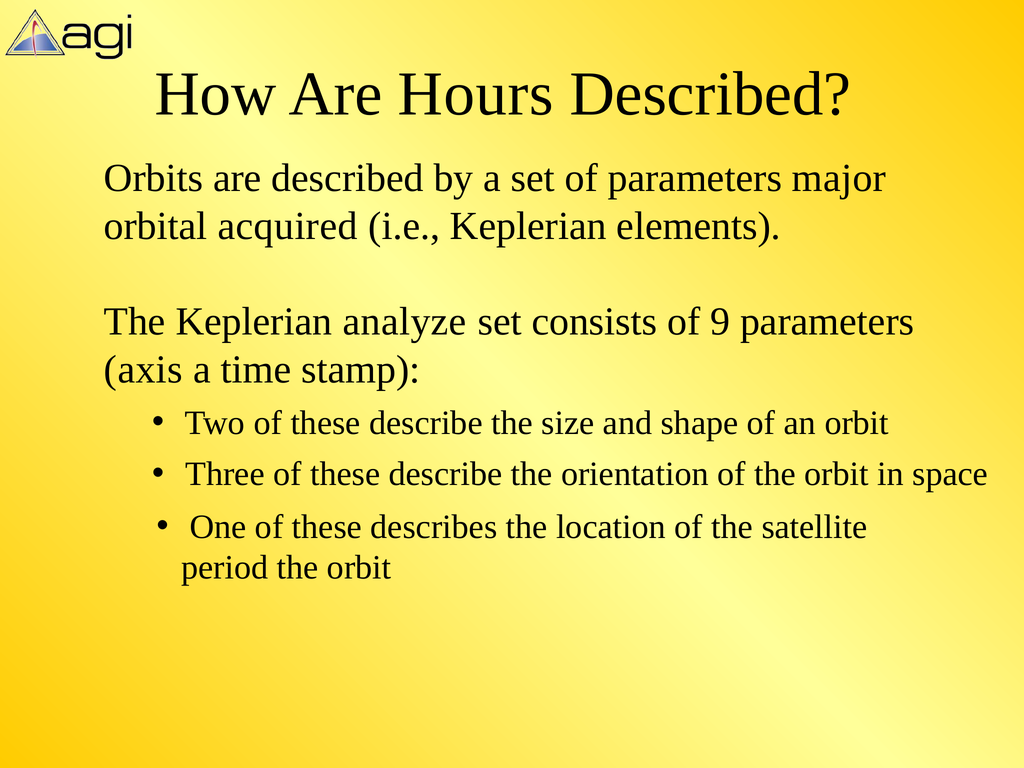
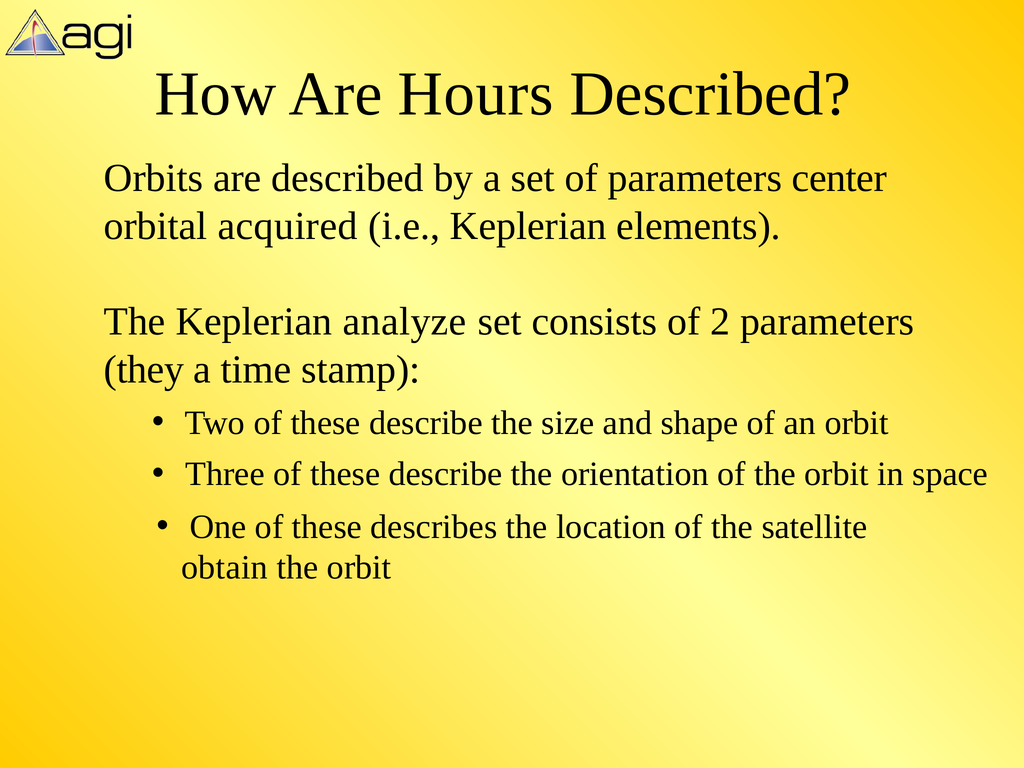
major: major -> center (839, 178)
9: 9 -> 2 (720, 322)
axis: axis -> they (144, 369)
period: period -> obtain (225, 568)
